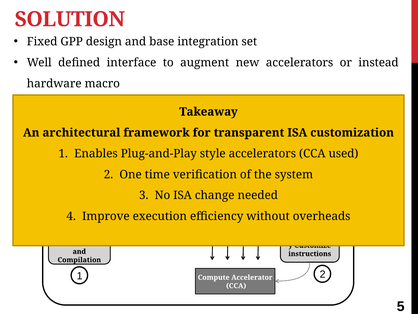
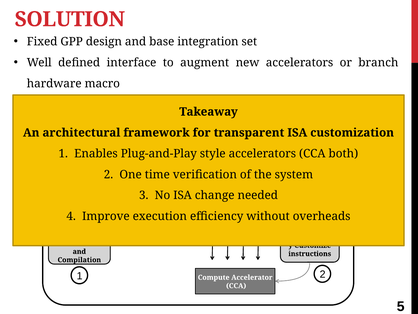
instead: instead -> branch (378, 63)
used: used -> both (343, 153)
